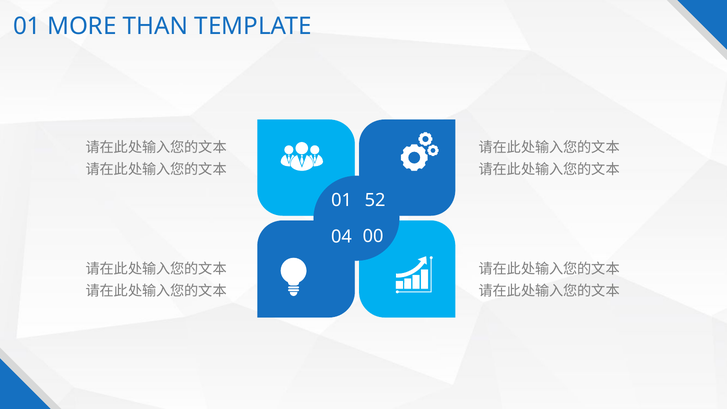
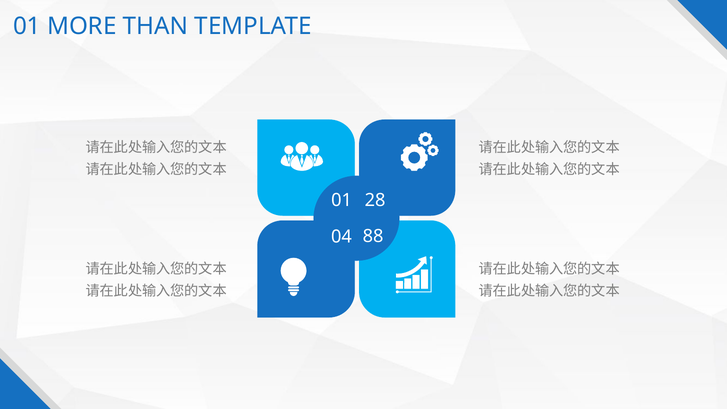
52: 52 -> 28 (375, 200)
00: 00 -> 88 (373, 236)
